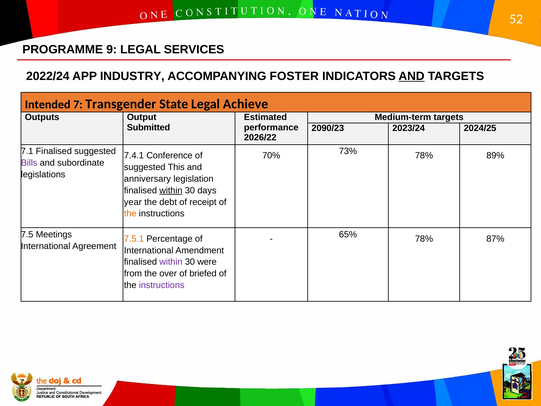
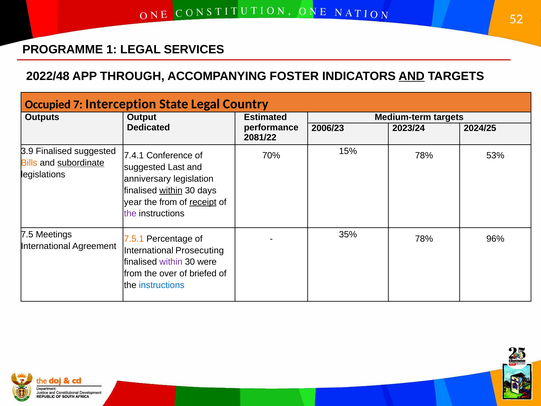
9: 9 -> 1 (112, 49)
2022/24: 2022/24 -> 2022/48 (48, 76)
INDUSTRY: INDUSTRY -> THROUGH (132, 76)
Intended: Intended -> Occupied (48, 104)
Transgender: Transgender -> Interception (121, 104)
Achieve: Achieve -> Country (246, 104)
Submitted: Submitted -> Dedicated (148, 127)
2090/23: 2090/23 -> 2006/23 (328, 128)
2026/22: 2026/22 -> 2081/22 (260, 137)
7.1: 7.1 -> 3.9 (27, 151)
73%: 73% -> 15% (348, 151)
89%: 89% -> 53% (495, 155)
Bills colour: purple -> orange (29, 163)
subordinate underline: none -> present (81, 163)
This: This -> Last (176, 167)
the debt: debt -> from (168, 202)
receipt underline: none -> present (203, 202)
the colour: orange -> purple (130, 214)
65%: 65% -> 35% (348, 234)
87%: 87% -> 96% (495, 239)
Amendment: Amendment -> Prosecuting (200, 250)
instructions colour: purple -> blue (162, 285)
